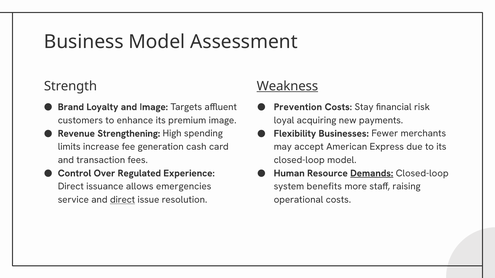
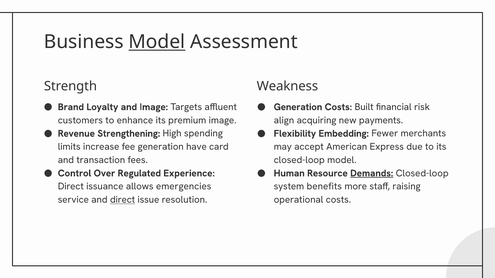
Model underline: none -> present (157, 42)
Weakness underline: present -> none (287, 86)
Prevention: Prevention -> Generation (298, 107)
Stay: Stay -> Built (364, 107)
loyal: loyal -> align (284, 120)
Businesses: Businesses -> Embedding (344, 134)
cash: cash -> have (196, 147)
